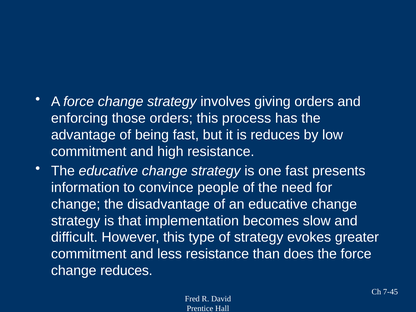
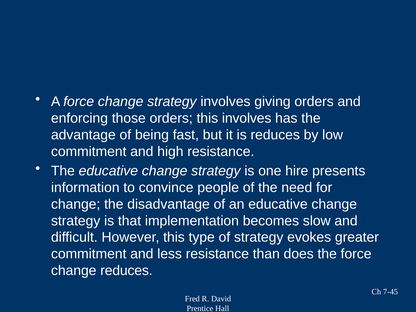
this process: process -> involves (247, 118)
one fast: fast -> hire (297, 171)
